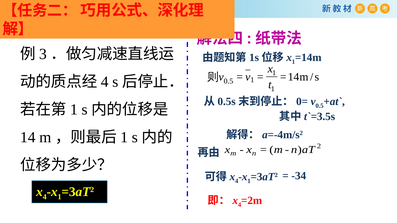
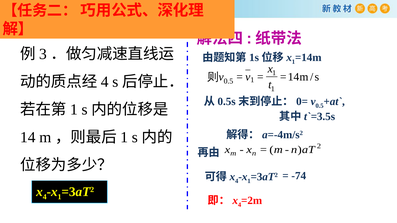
-34: -34 -> -74 (299, 176)
